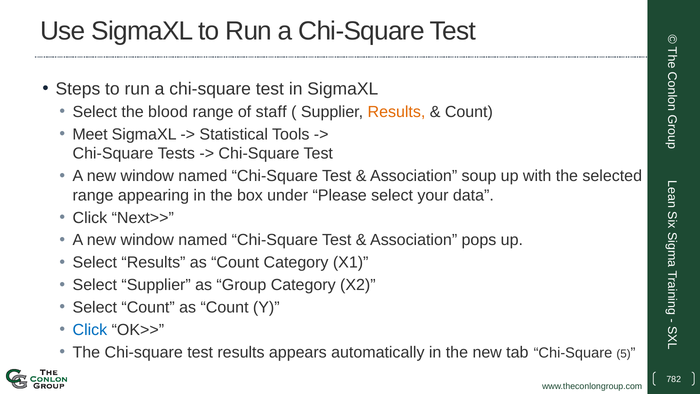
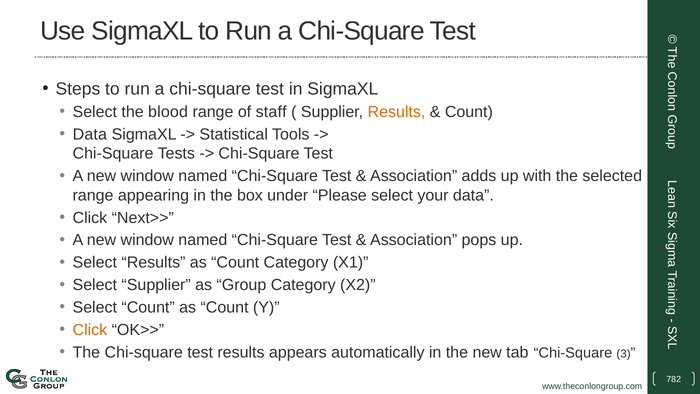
Meet: Meet -> Data (90, 134)
soup: soup -> adds (479, 176)
Click colour: blue -> orange (90, 330)
5: 5 -> 3 (624, 354)
